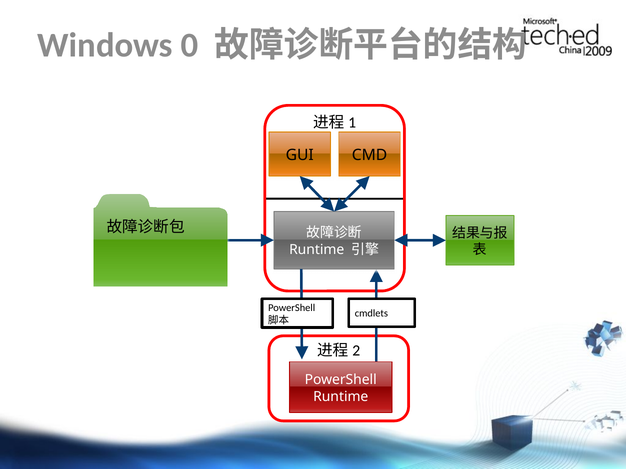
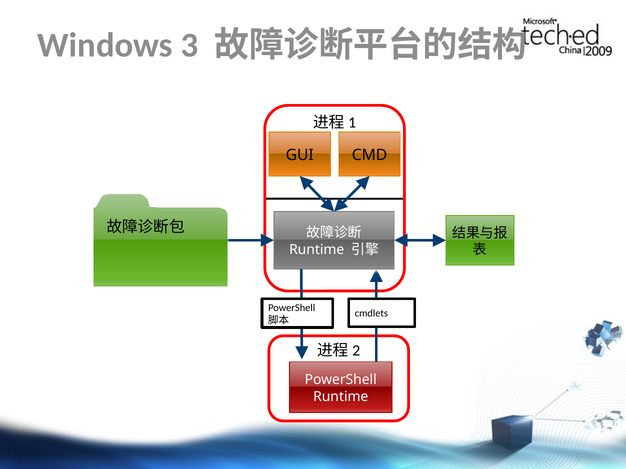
0: 0 -> 3 (189, 45)
